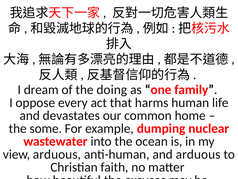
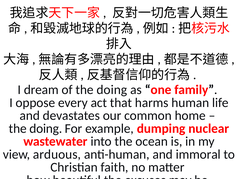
some: some -> doing (46, 128)
and arduous: arduous -> immoral (198, 154)
